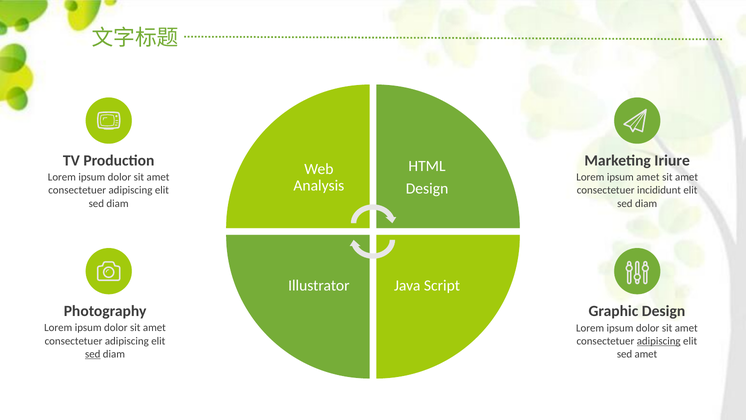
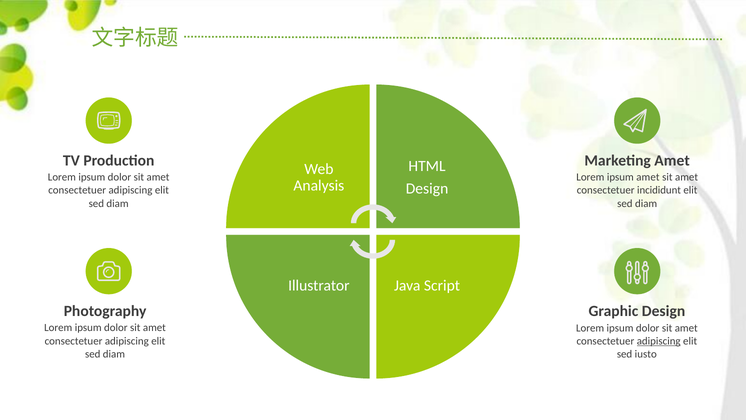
Marketing Iriure: Iriure -> Amet (672, 160)
sed underline: present -> none (93, 354)
sed amet: amet -> iusto (646, 354)
